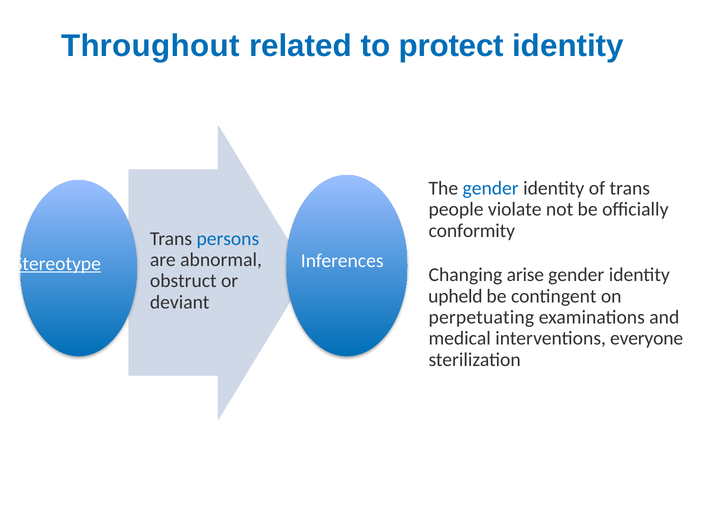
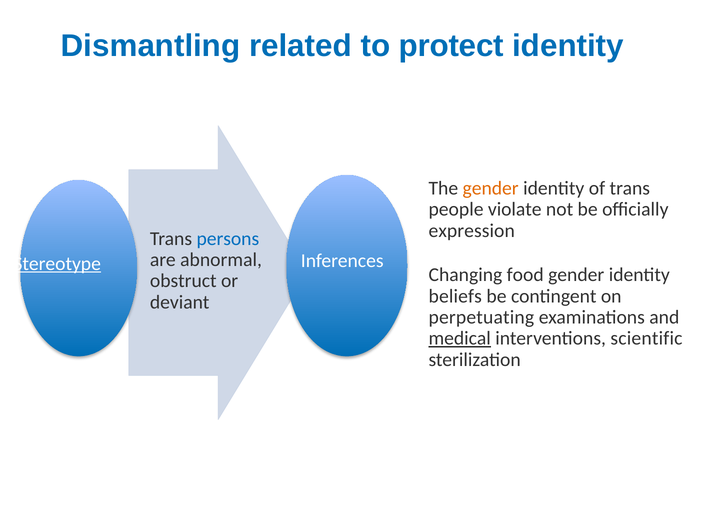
Throughout: Throughout -> Dismantling (151, 46)
gender colour: blue -> orange (491, 189)
conformity: conformity -> expression (472, 231)
arise: arise -> food (525, 275)
upheld: upheld -> beliefs (455, 296)
medical underline: none -> present (460, 339)
everyone: everyone -> scientific (646, 339)
